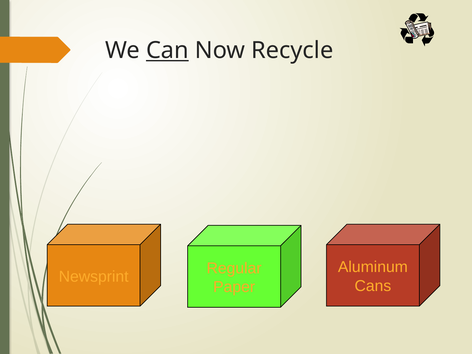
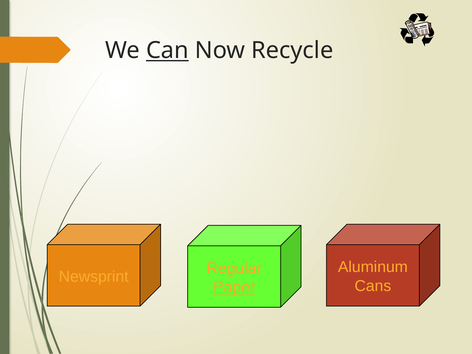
Paper underline: none -> present (234, 287)
